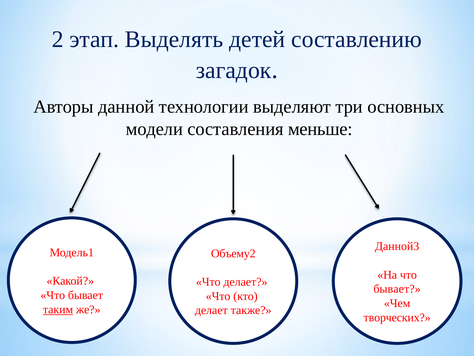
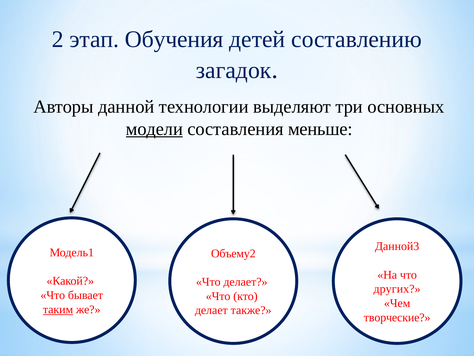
Выделять: Выделять -> Обучения (174, 39)
модели underline: none -> present (154, 129)
бывает: бывает -> других (397, 289)
творческих: творческих -> творческие (397, 317)
